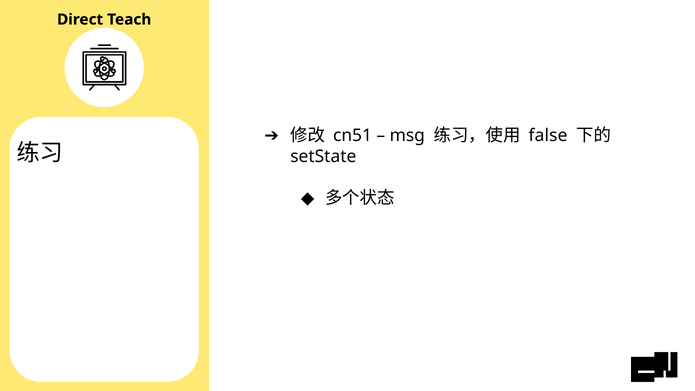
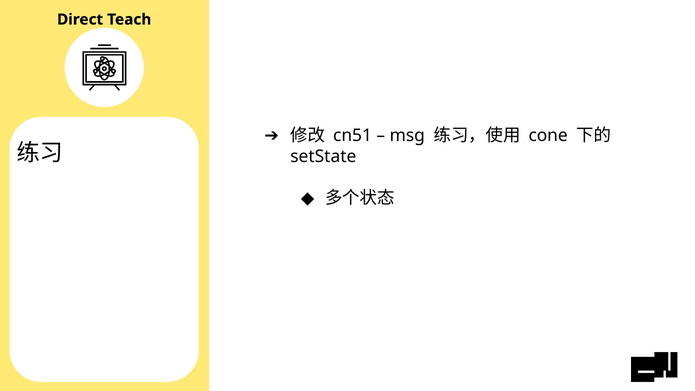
false: false -> cone (548, 136)
